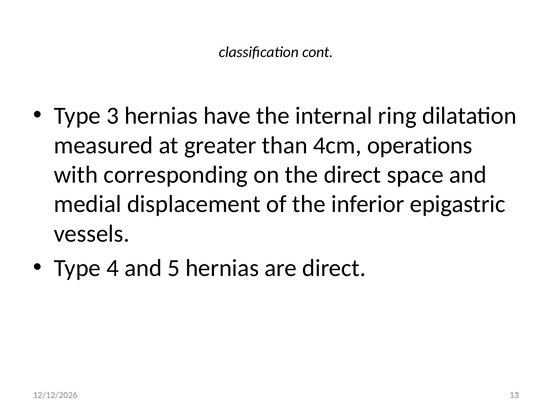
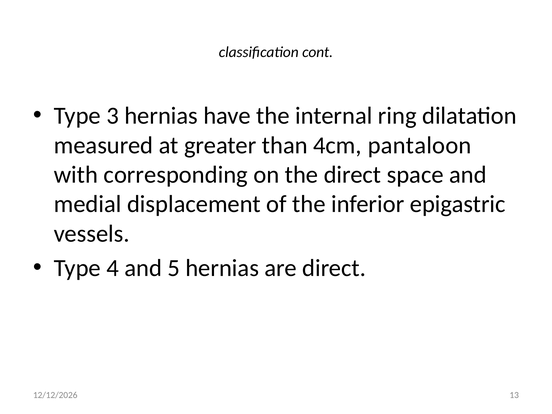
operations: operations -> pantaloon (420, 145)
